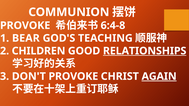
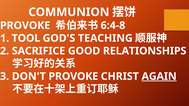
BEAR: BEAR -> TOOL (26, 38)
CHILDREN: CHILDREN -> SACRIFICE (39, 51)
RELATIONSHIPS underline: present -> none (145, 51)
